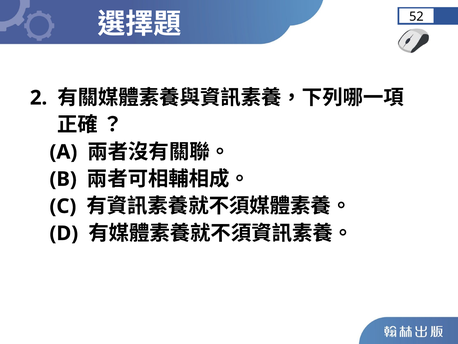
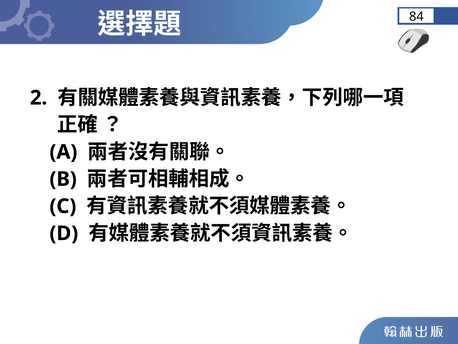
52: 52 -> 84 (416, 17)
